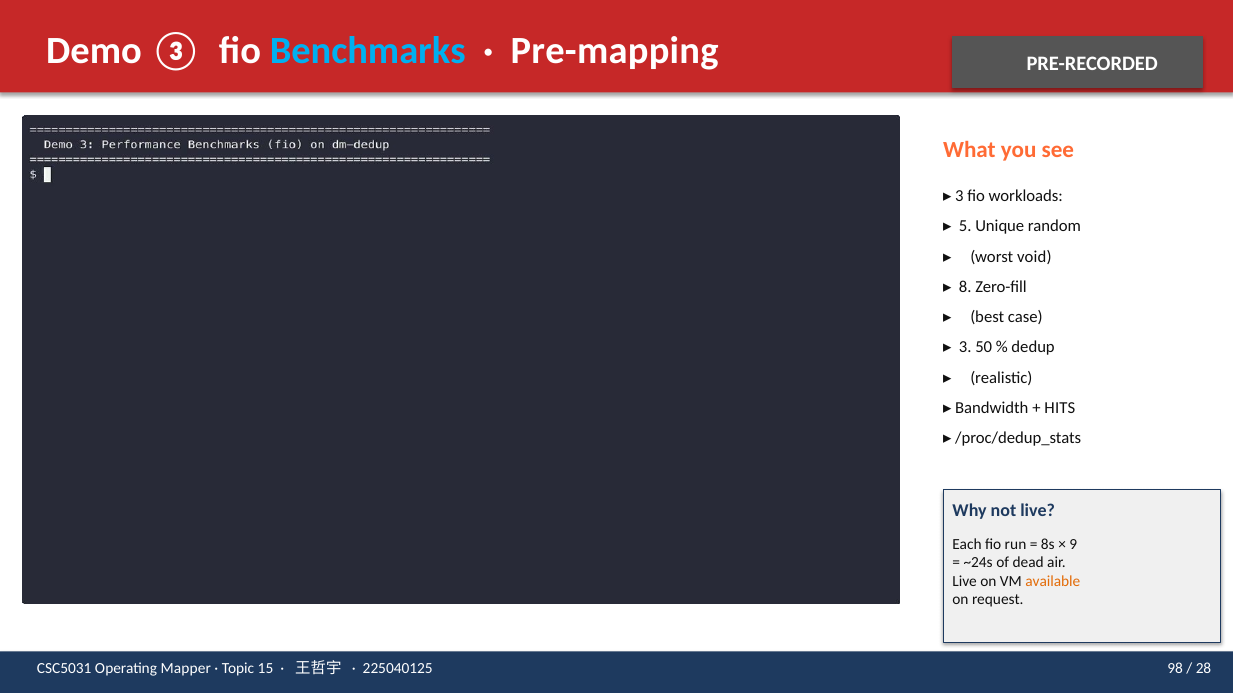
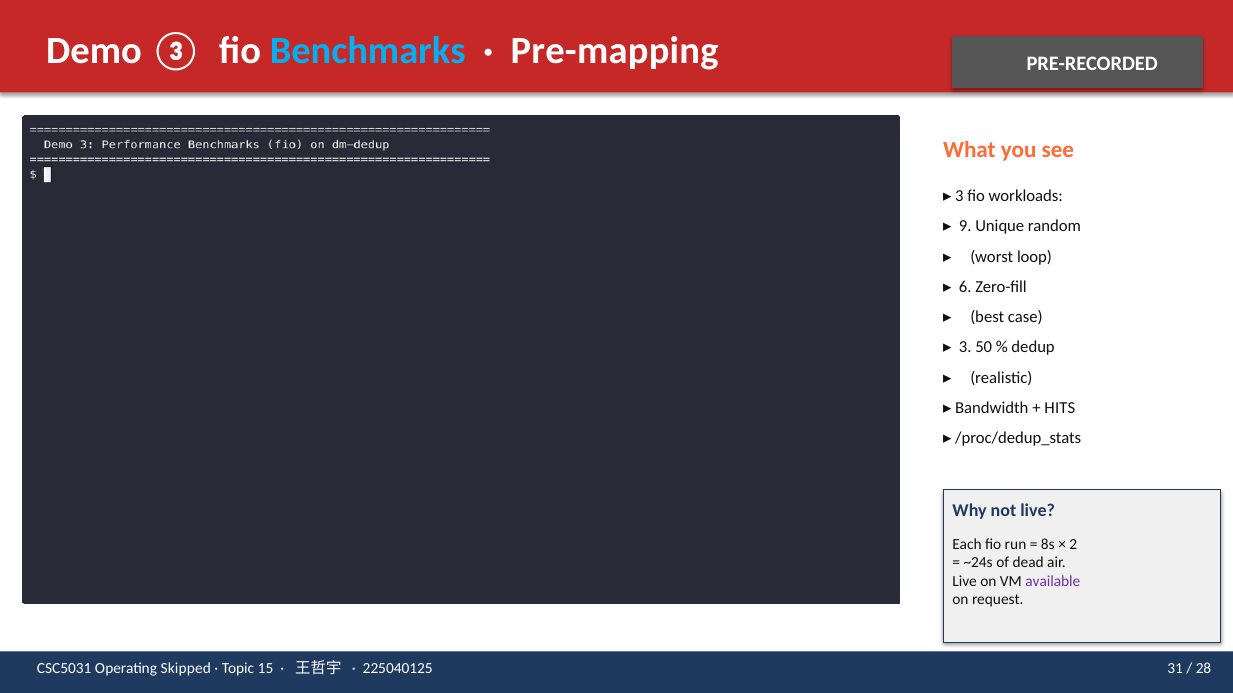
5: 5 -> 9 (965, 226)
void: void -> loop (1034, 257)
8: 8 -> 6 (965, 287)
9: 9 -> 2 (1073, 545)
available colour: orange -> purple (1053, 582)
Mapper: Mapper -> Skipped (186, 669)
98: 98 -> 31 (1175, 669)
